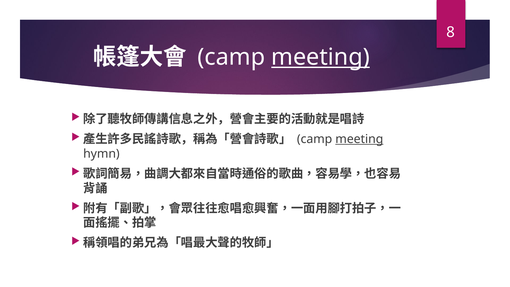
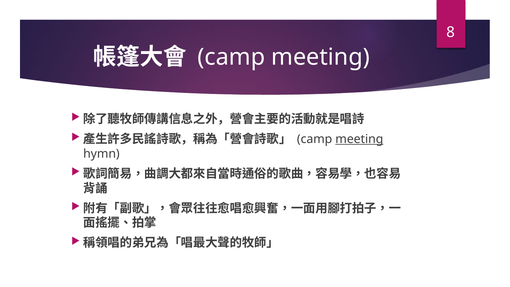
meeting underline: present -> none (321, 57)
